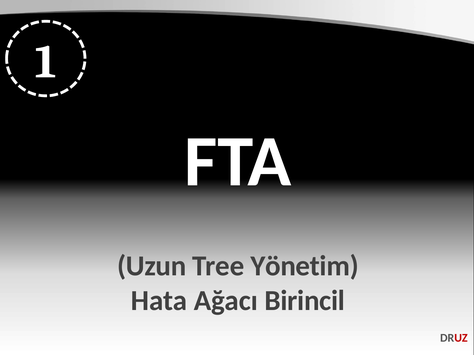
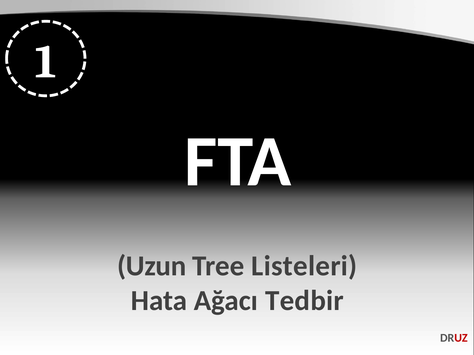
Yönetim: Yönetim -> Listeleri (304, 266)
Birincil: Birincil -> Tedbir (305, 301)
